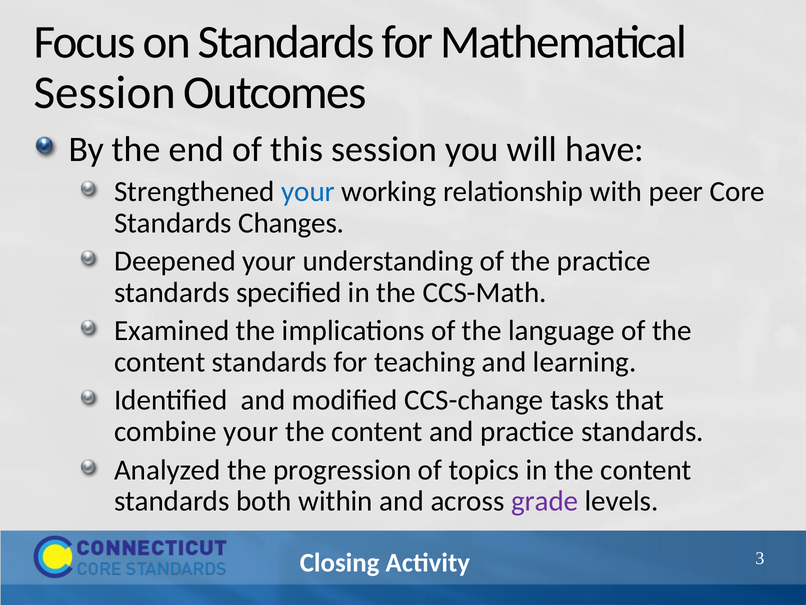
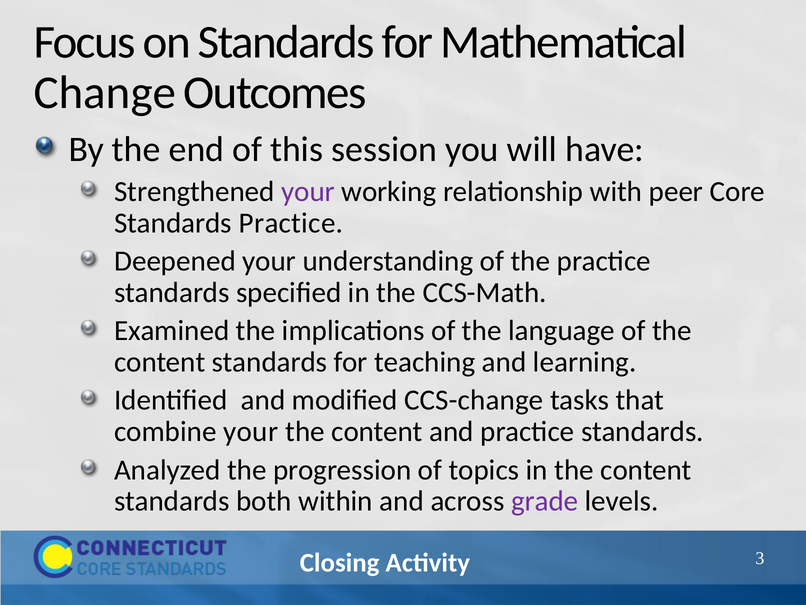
Session: Session -> Change (105, 93)
your colour: blue -> purple (308, 191)
Standards Changes: Changes -> Practice (291, 223)
